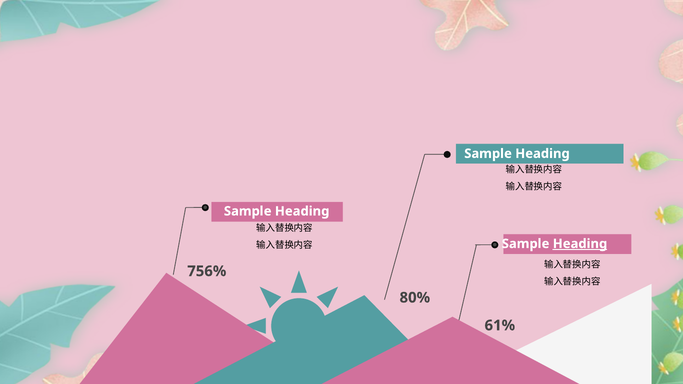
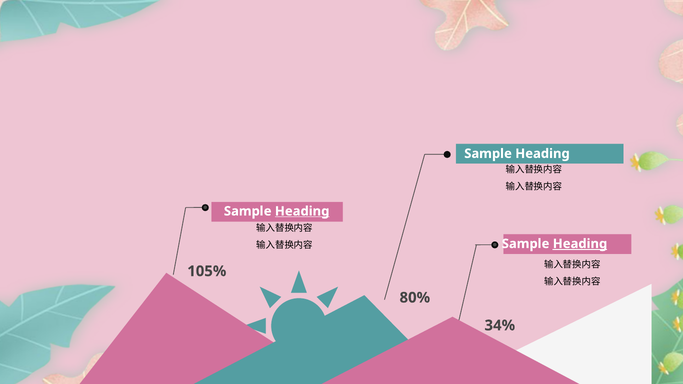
Heading underline: none -> present (302, 211)
756%: 756% -> 105% (207, 271)
61%: 61% -> 34% (500, 326)
